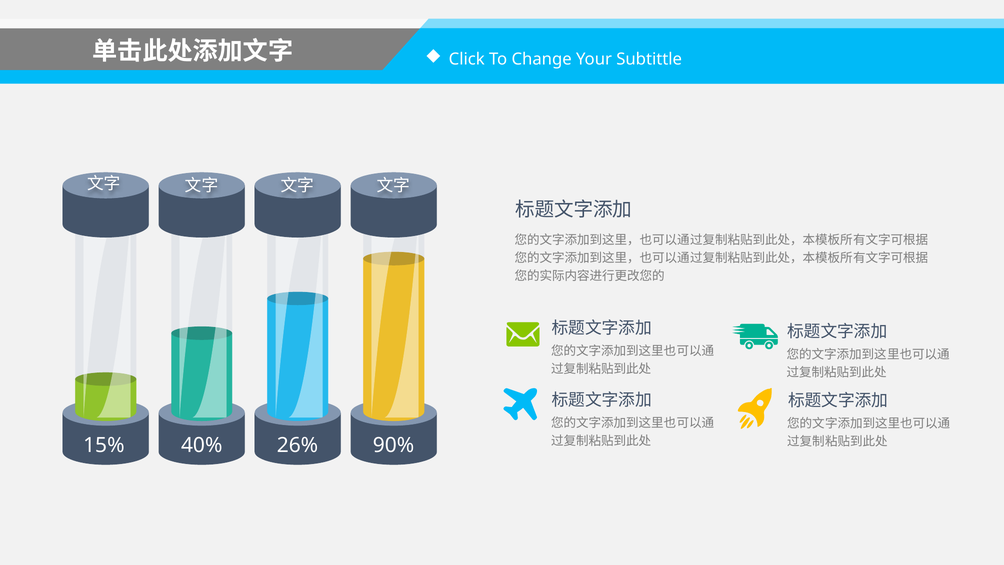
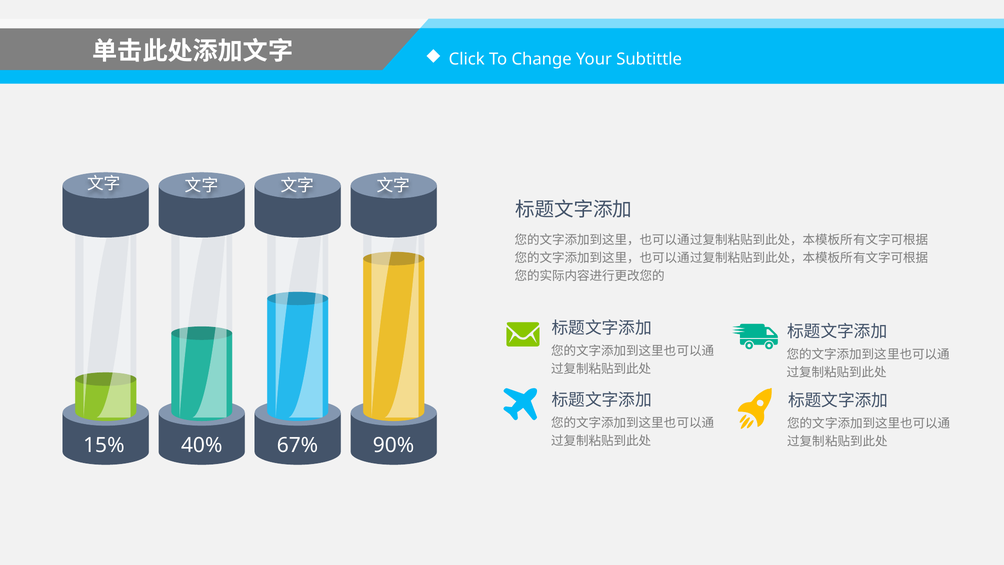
26%: 26% -> 67% (297, 445)
